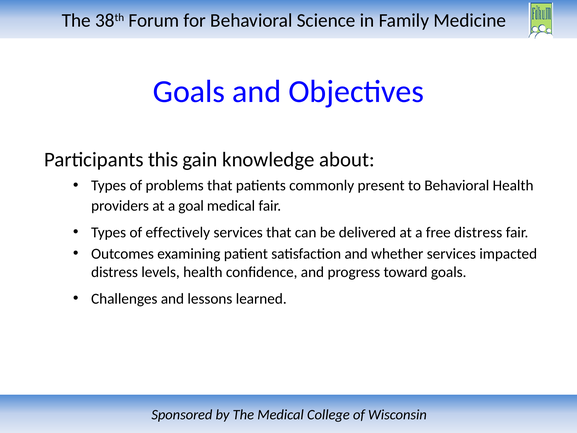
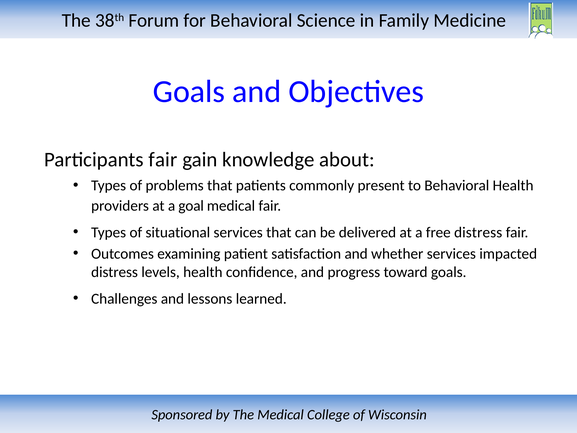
Participants this: this -> fair (163, 159)
effectively: effectively -> situational (178, 232)
